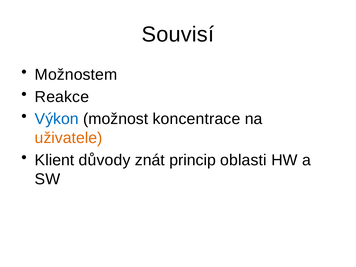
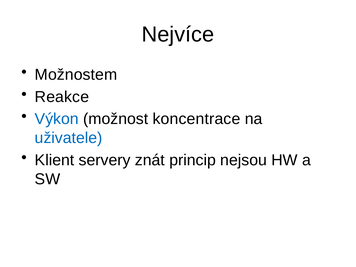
Souvisí: Souvisí -> Nejvíce (178, 34)
uživatele colour: orange -> blue (69, 138)
důvody: důvody -> servery (105, 160)
oblasti: oblasti -> nejsou (244, 160)
